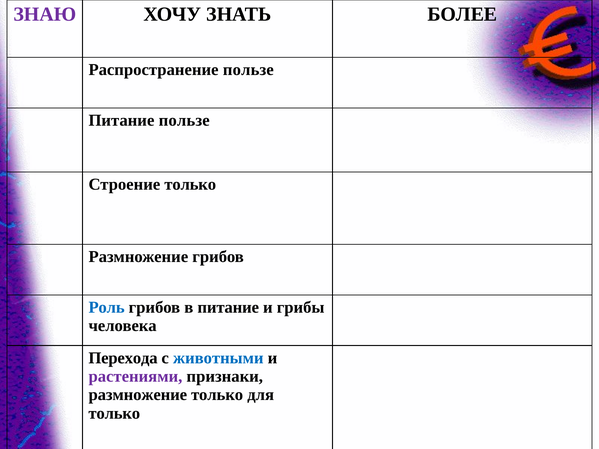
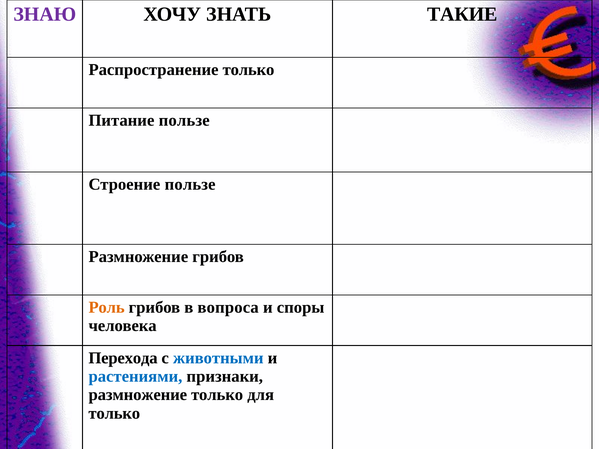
БОЛЕЕ: БОЛЕЕ -> ТАКИЕ (462, 14)
Распространение пользе: пользе -> только (248, 70)
Строение только: только -> пользе (190, 184)
Роль colour: blue -> orange (107, 307)
в питание: питание -> вопроса (228, 307)
грибы: грибы -> споры (301, 307)
растениями colour: purple -> blue (135, 377)
